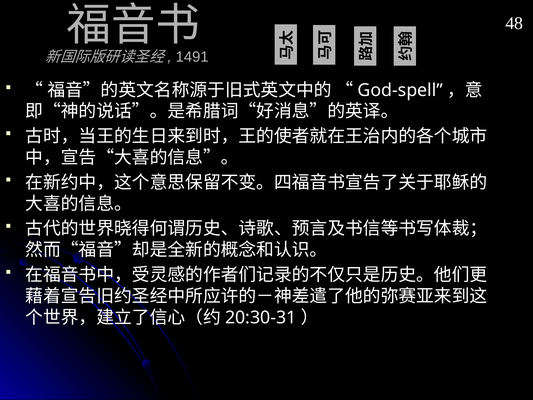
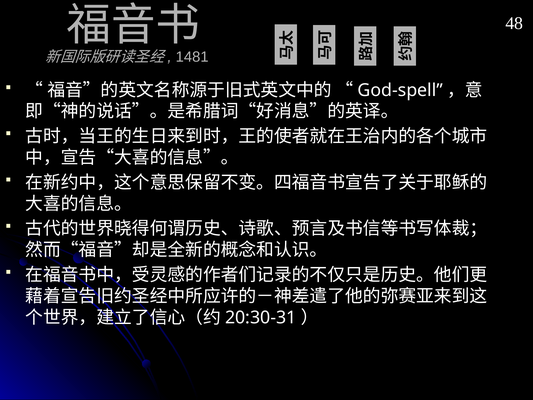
1491: 1491 -> 1481 (192, 57)
